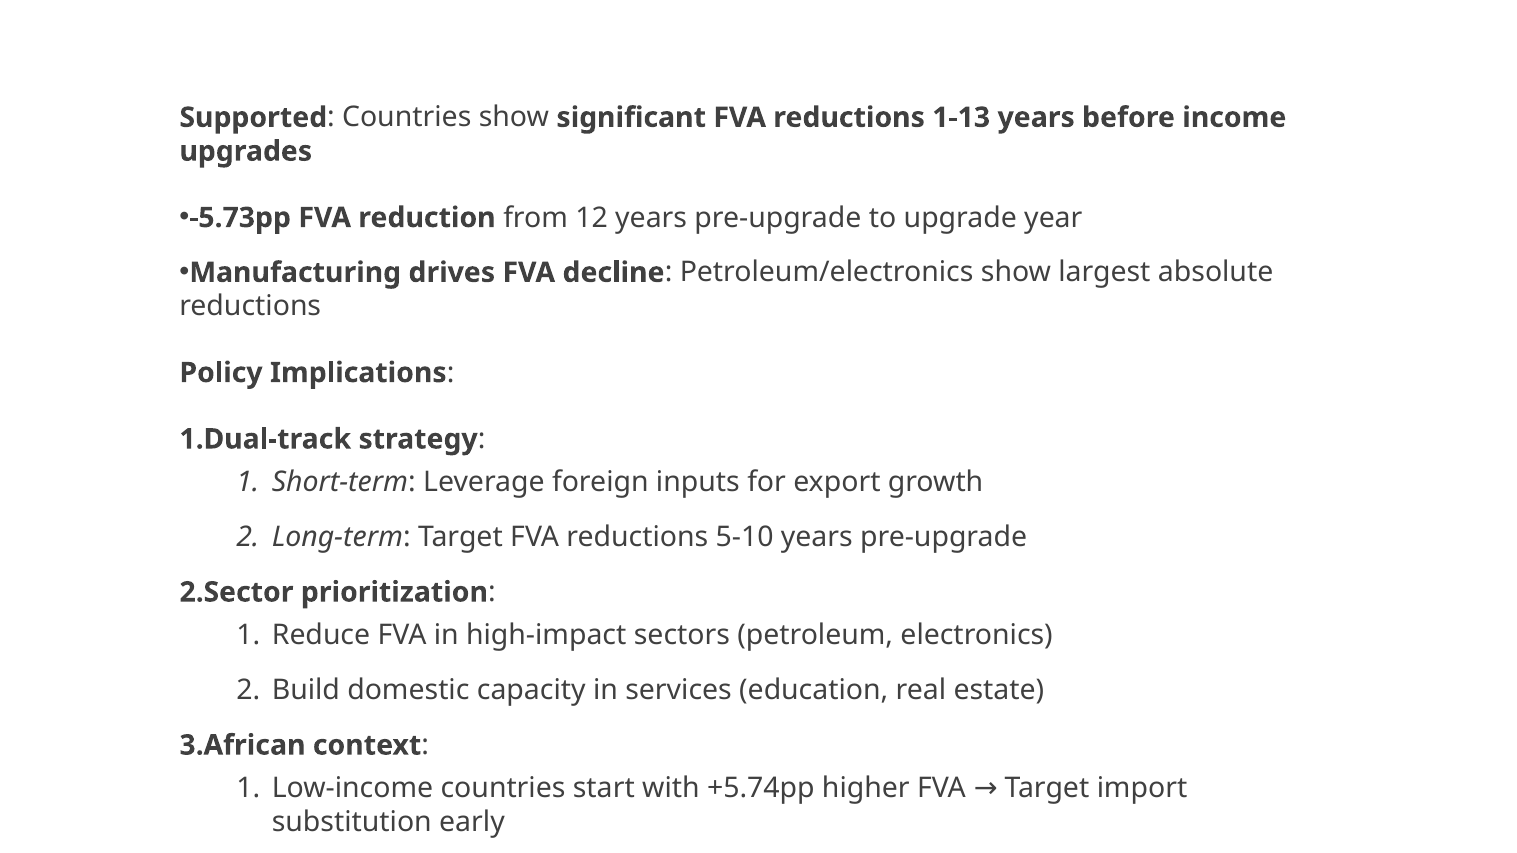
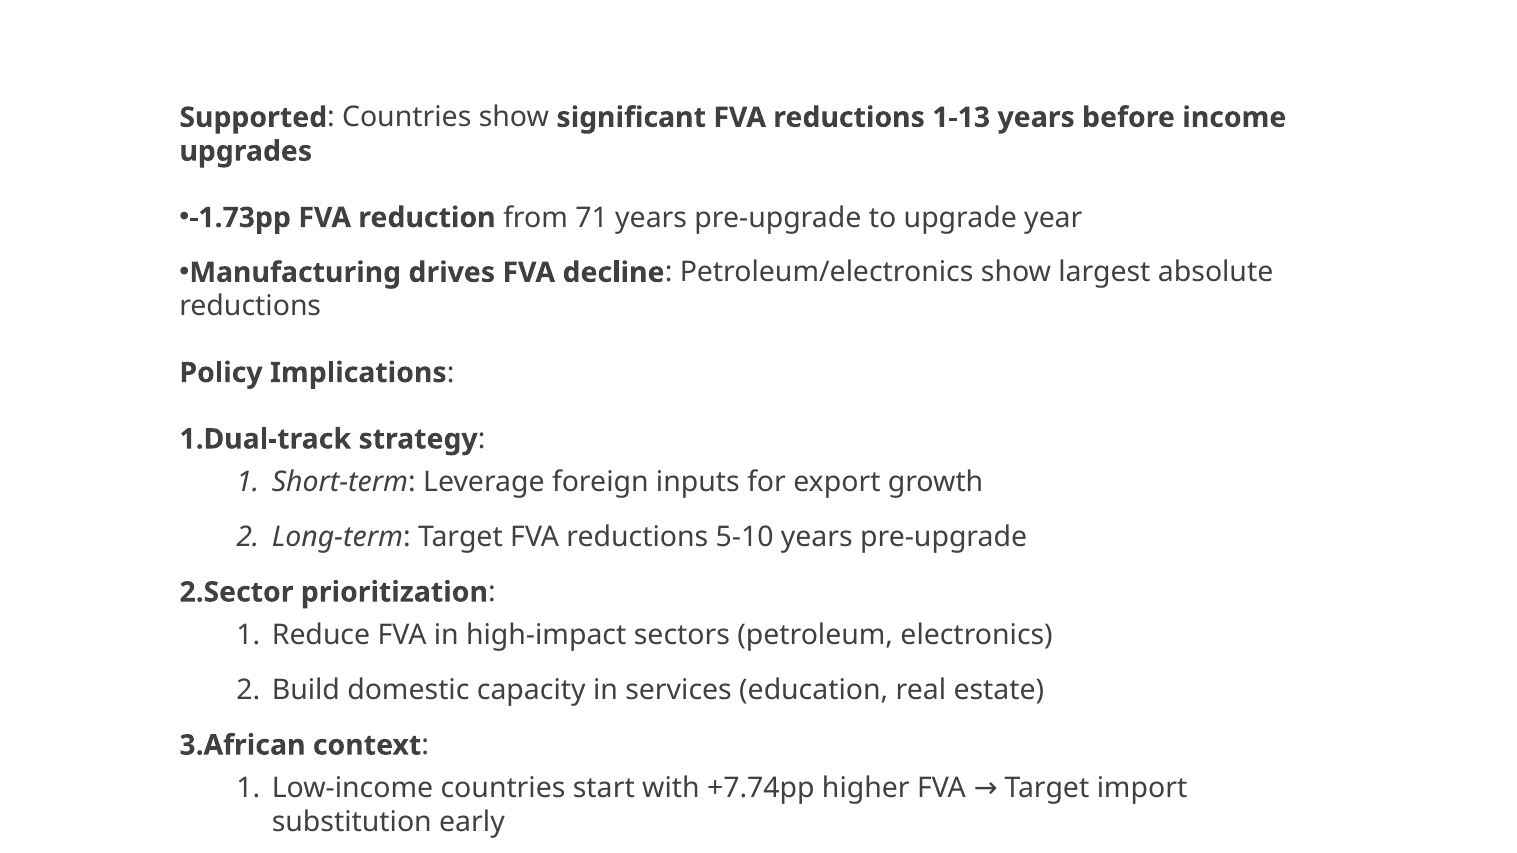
-5.73pp: -5.73pp -> -1.73pp (240, 218)
12: 12 -> 71 (592, 218)
+5.74pp: +5.74pp -> +7.74pp (761, 789)
